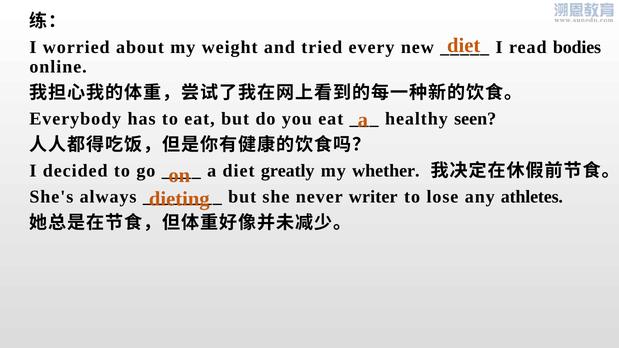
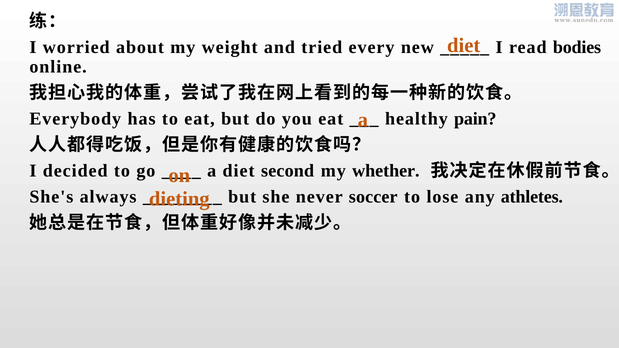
seen: seen -> pain (475, 119)
greatly: greatly -> second (288, 171)
writer: writer -> soccer (373, 197)
